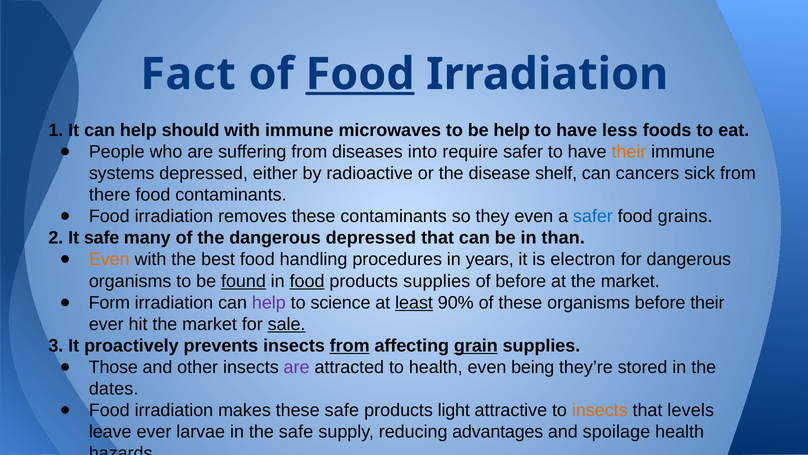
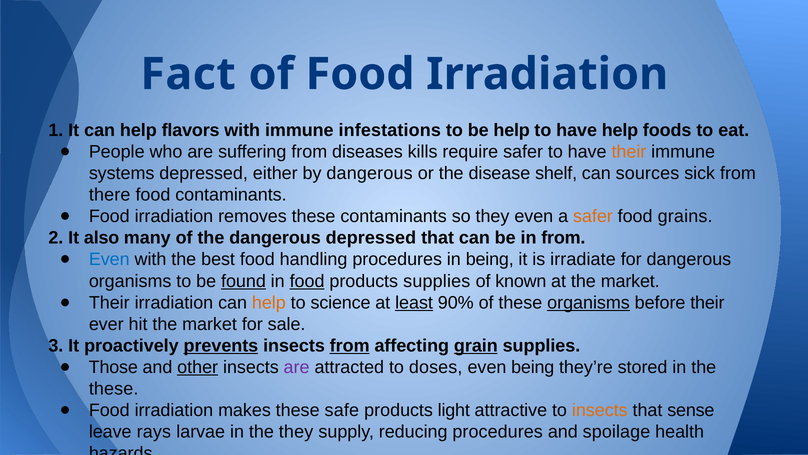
Food underline: present -> none (360, 74)
should: should -> flavors (191, 130)
microwaves: microwaves -> infestations (390, 130)
have less: less -> help (620, 130)
into: into -> kills (423, 152)
by radioactive: radioactive -> dangerous (370, 173)
cancers: cancers -> sources (647, 173)
safer colour: blue -> orange (593, 216)
It safe: safe -> also (102, 238)
in than: than -> from (563, 238)
Even colour: orange -> blue (109, 259)
in years: years -> being (490, 259)
electron: electron -> irradiate (583, 259)
of before: before -> known (521, 281)
Form: Form -> Their (109, 302)
help colour: purple -> orange (269, 302)
organisms underline: none -> present (589, 302)
sale underline: present -> none (287, 324)
prevents underline: none -> present (221, 345)
other underline: none -> present (198, 367)
to health: health -> doses (436, 367)
dates: dates -> these (114, 388)
levels: levels -> sense (691, 410)
leave ever: ever -> rays (154, 432)
the safe: safe -> they (296, 432)
reducing advantages: advantages -> procedures (498, 432)
